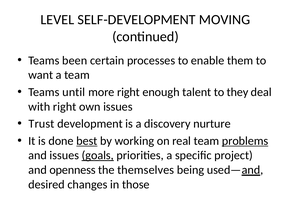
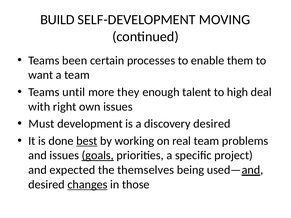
LEVEL: LEVEL -> BUILD (57, 20)
more right: right -> they (128, 92)
they: they -> high (237, 92)
Trust: Trust -> Must (41, 124)
discovery nurture: nurture -> desired (212, 124)
problems underline: present -> none (245, 141)
openness: openness -> expected (72, 170)
changes underline: none -> present (87, 185)
